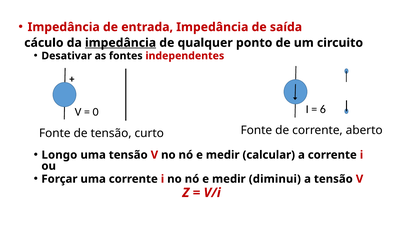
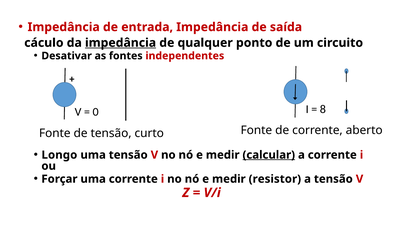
6: 6 -> 8 (323, 109)
calcular underline: none -> present (269, 155)
diminui: diminui -> resistor (275, 179)
